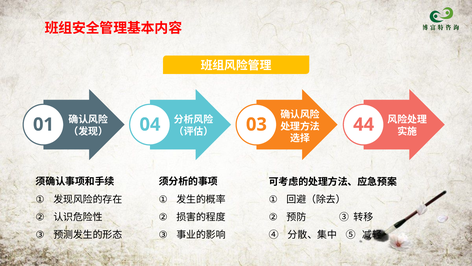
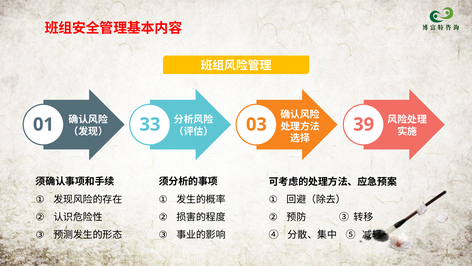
04: 04 -> 33 (150, 124)
44: 44 -> 39 (364, 124)
